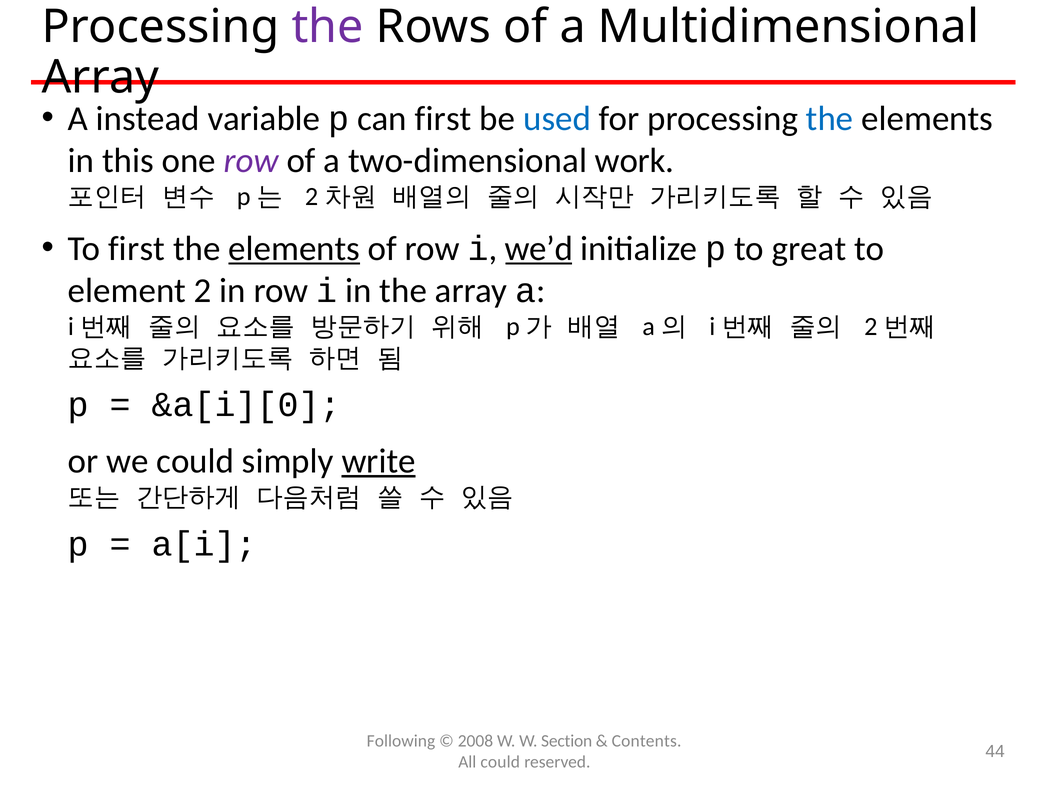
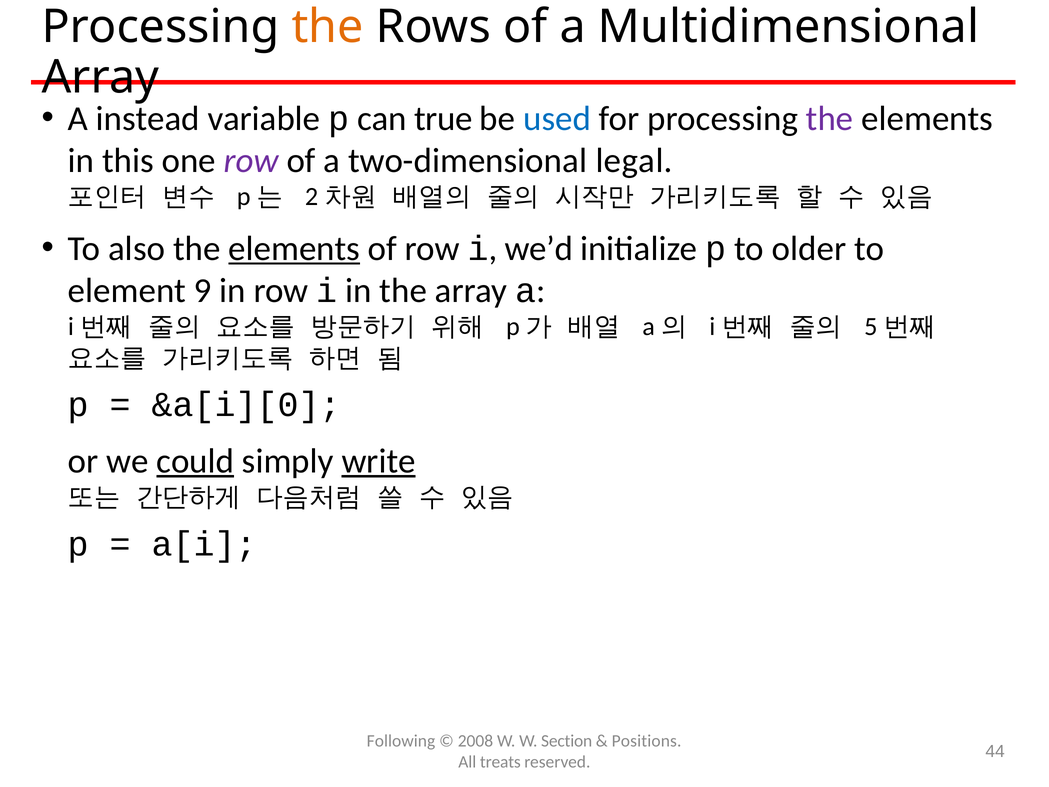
the colour: purple -> orange (327, 27)
can first: first -> true (443, 119)
the colour: blue -> purple (830, 119)
work: work -> legal (634, 161)
To first: first -> also (137, 249)
we’d underline: present -> none (539, 249)
great: great -> older (809, 249)
element 2: 2 -> 9 (202, 291)
2: 2 -> 5 (871, 327)
could underline: none -> present (195, 461)
Contents: Contents -> Positions (647, 741)
All could: could -> treats (500, 762)
